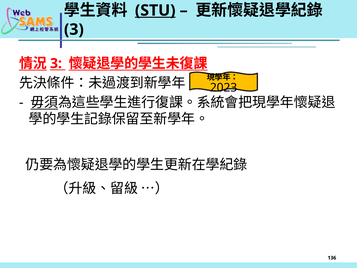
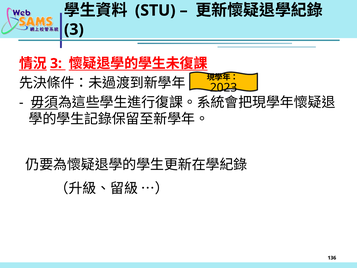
STU underline: present -> none (155, 10)
